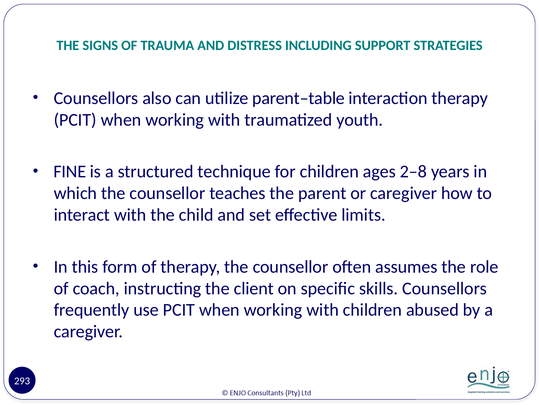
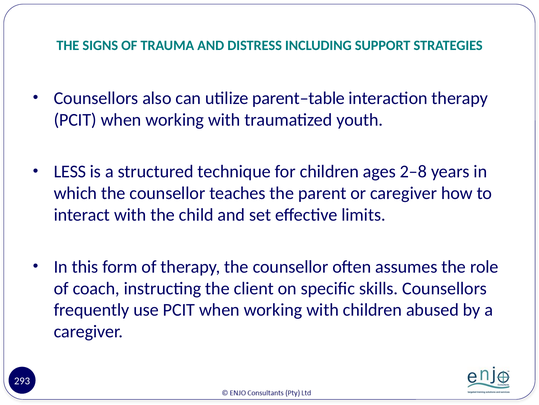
FINE: FINE -> LESS (70, 171)
